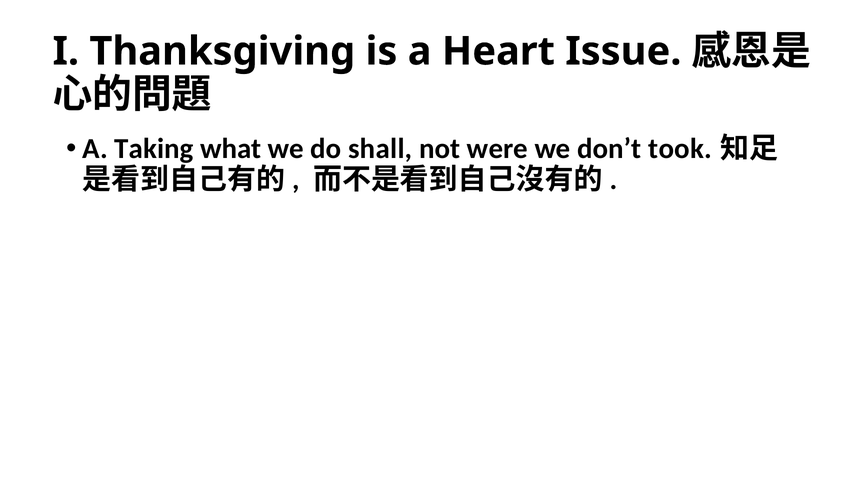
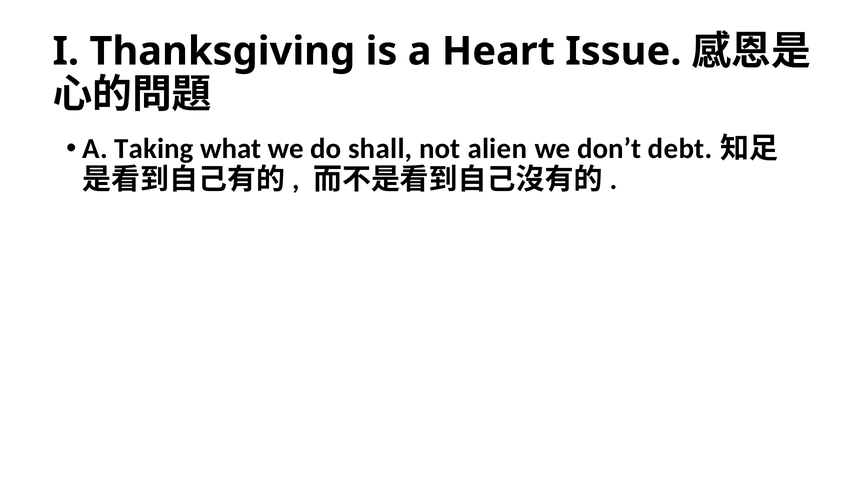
were: were -> alien (497, 149)
took: took -> debt (680, 149)
